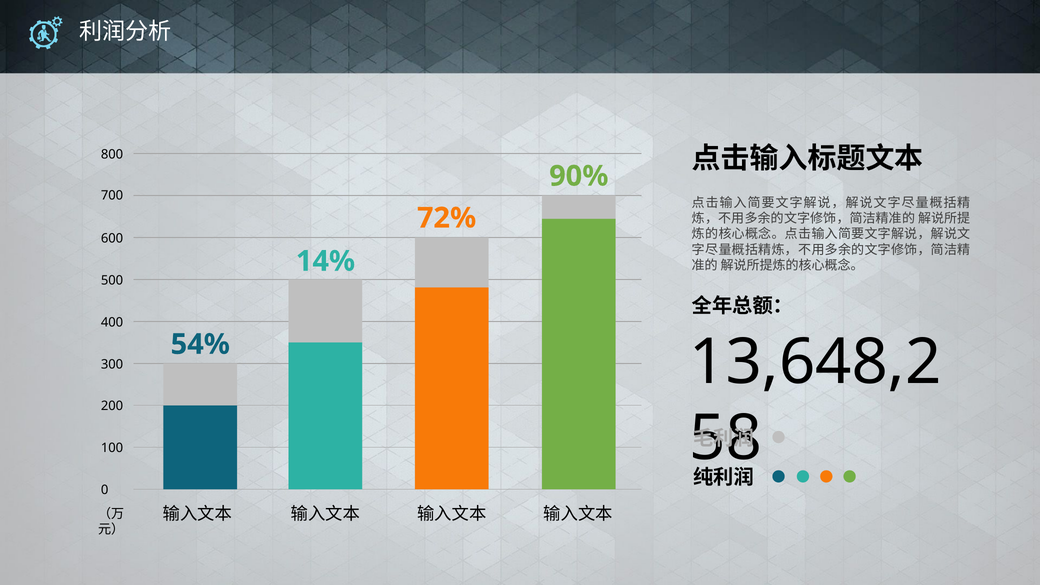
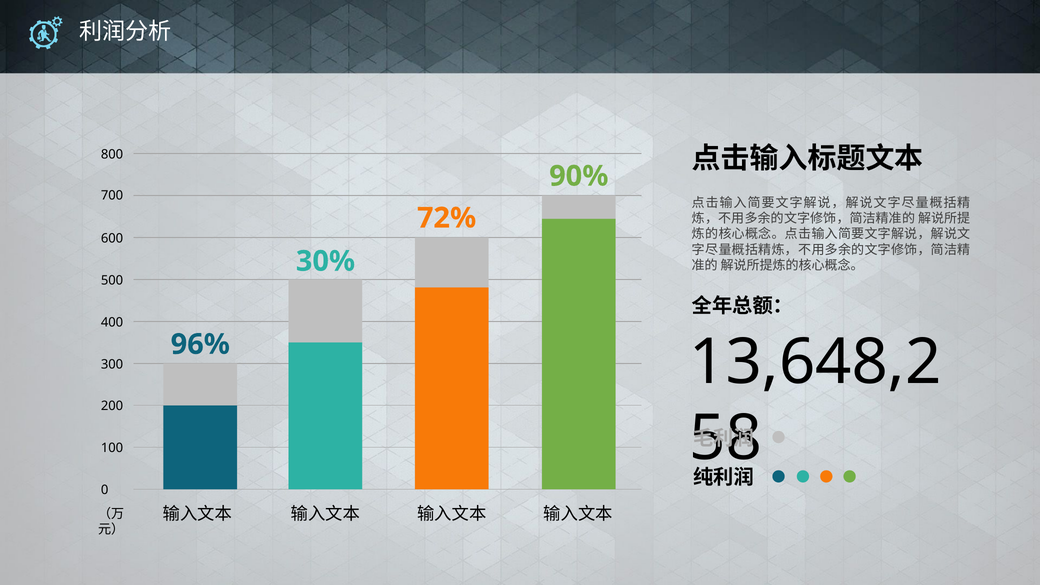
14%: 14% -> 30% (325, 261)
54%: 54% -> 96% (200, 344)
